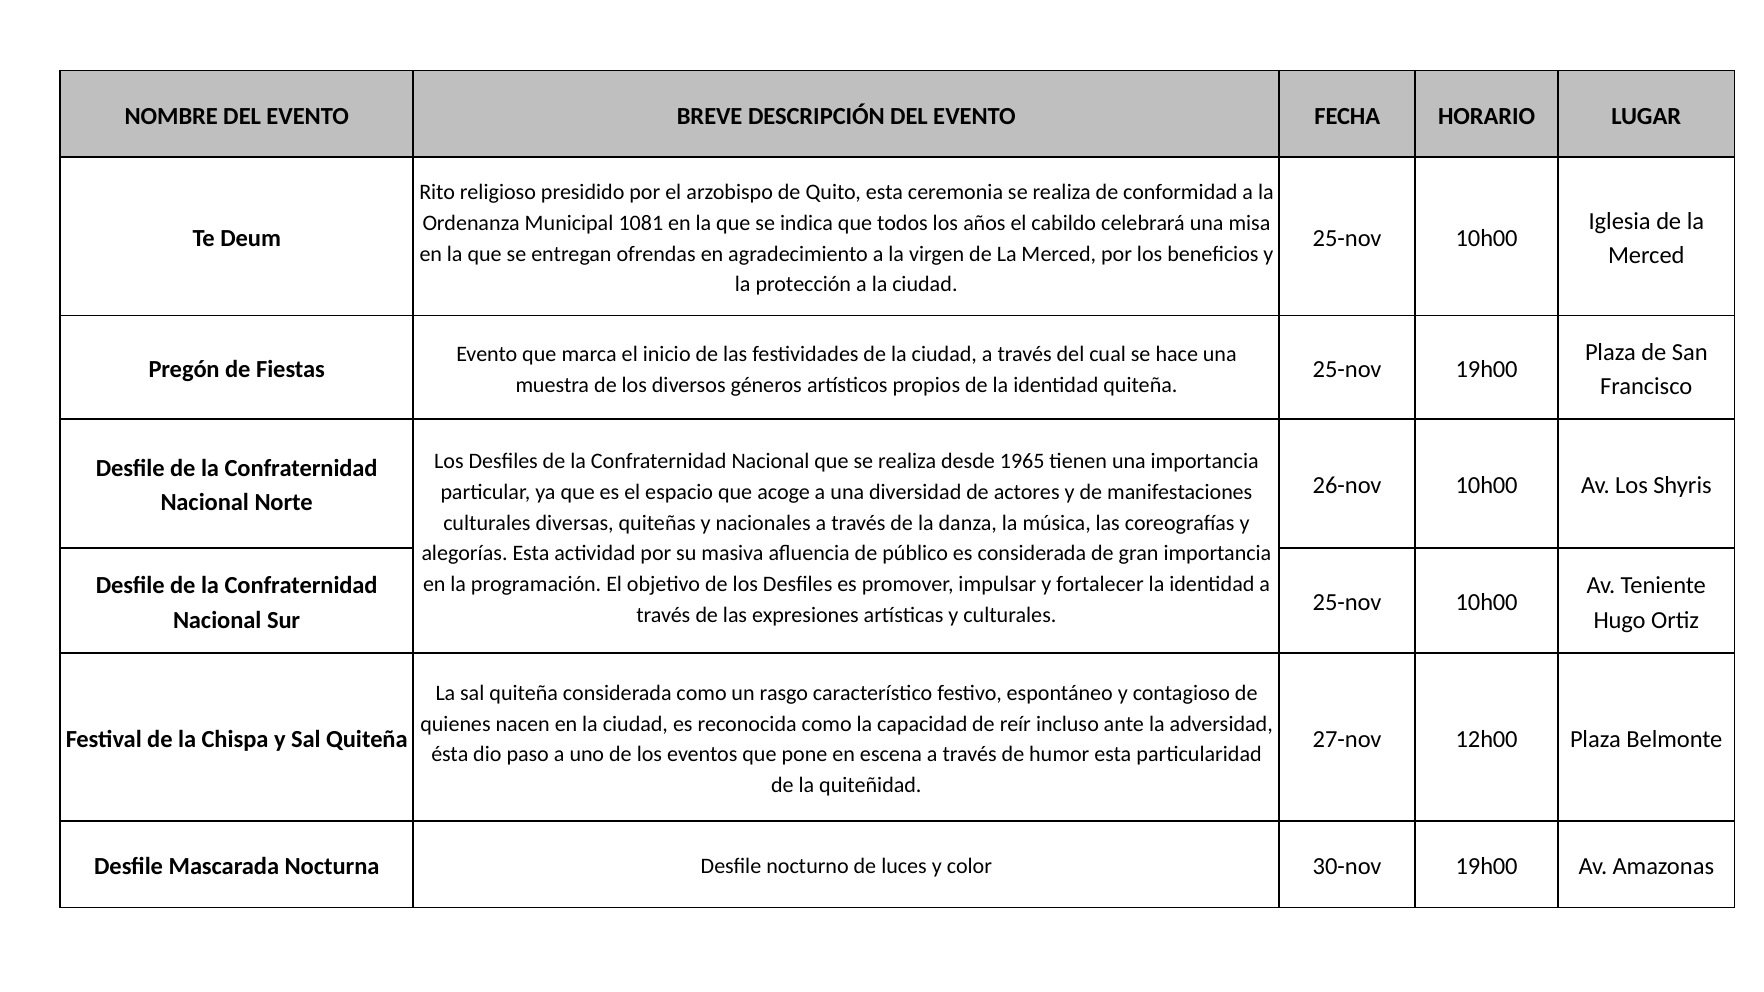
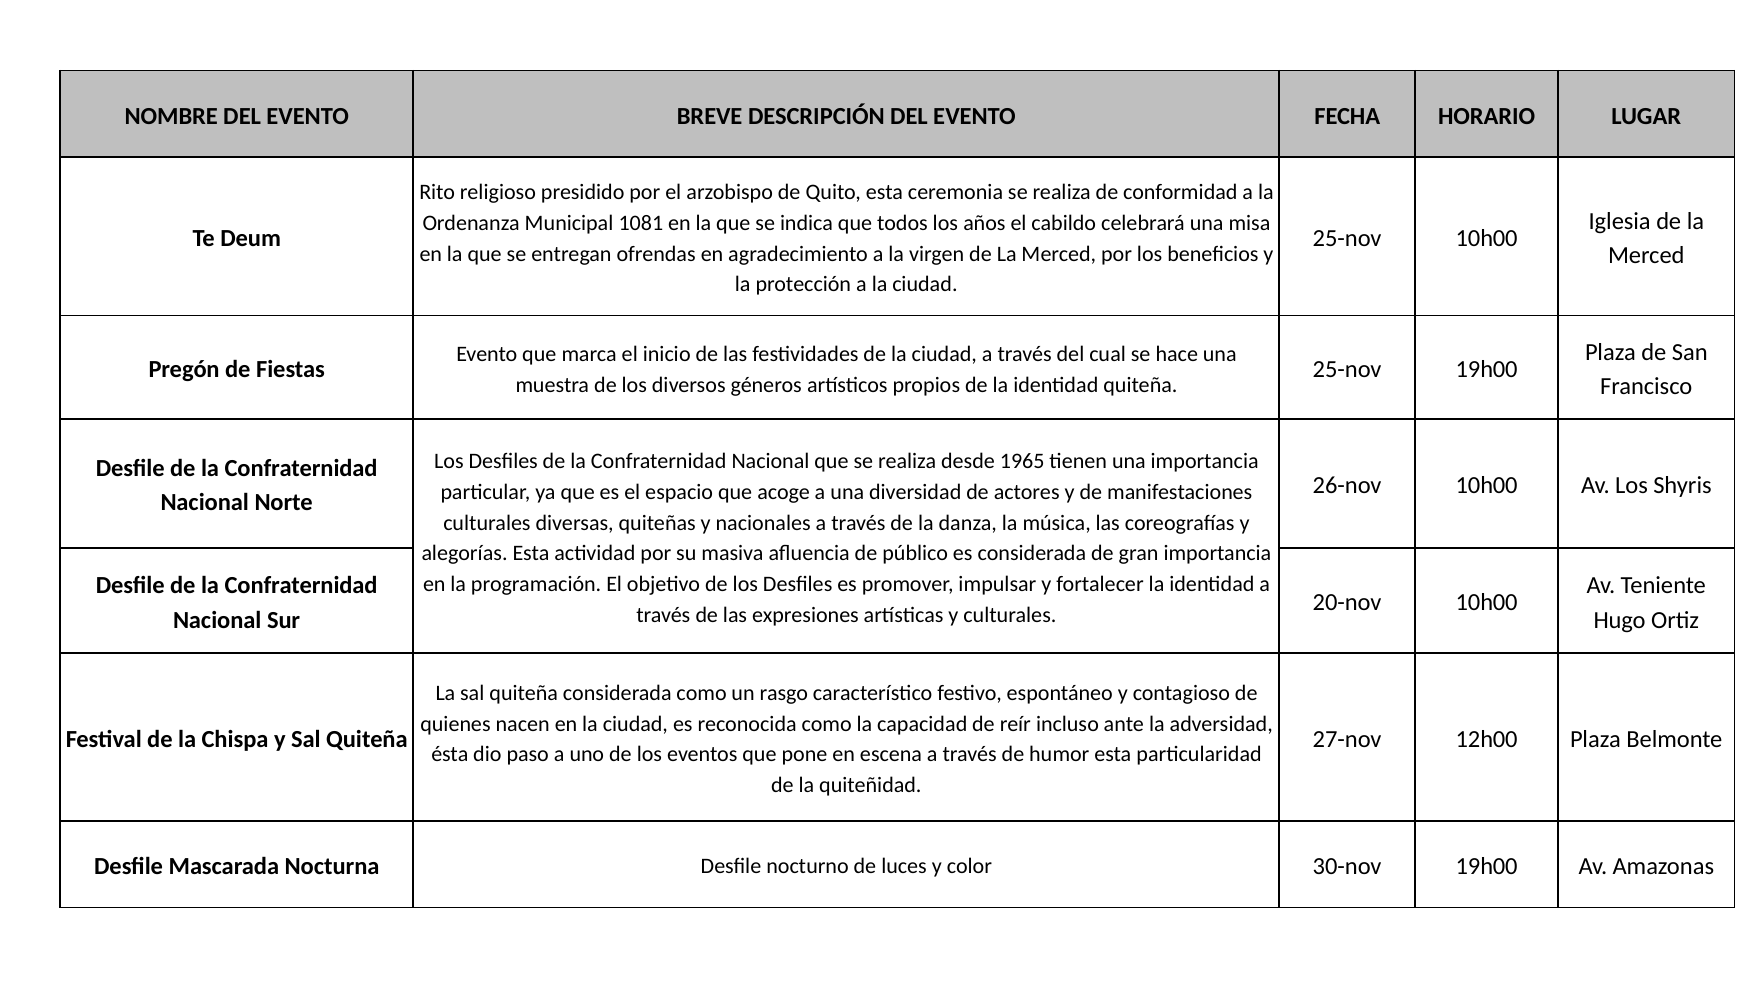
25-nov: 25-nov -> 20-nov (1347, 603)
